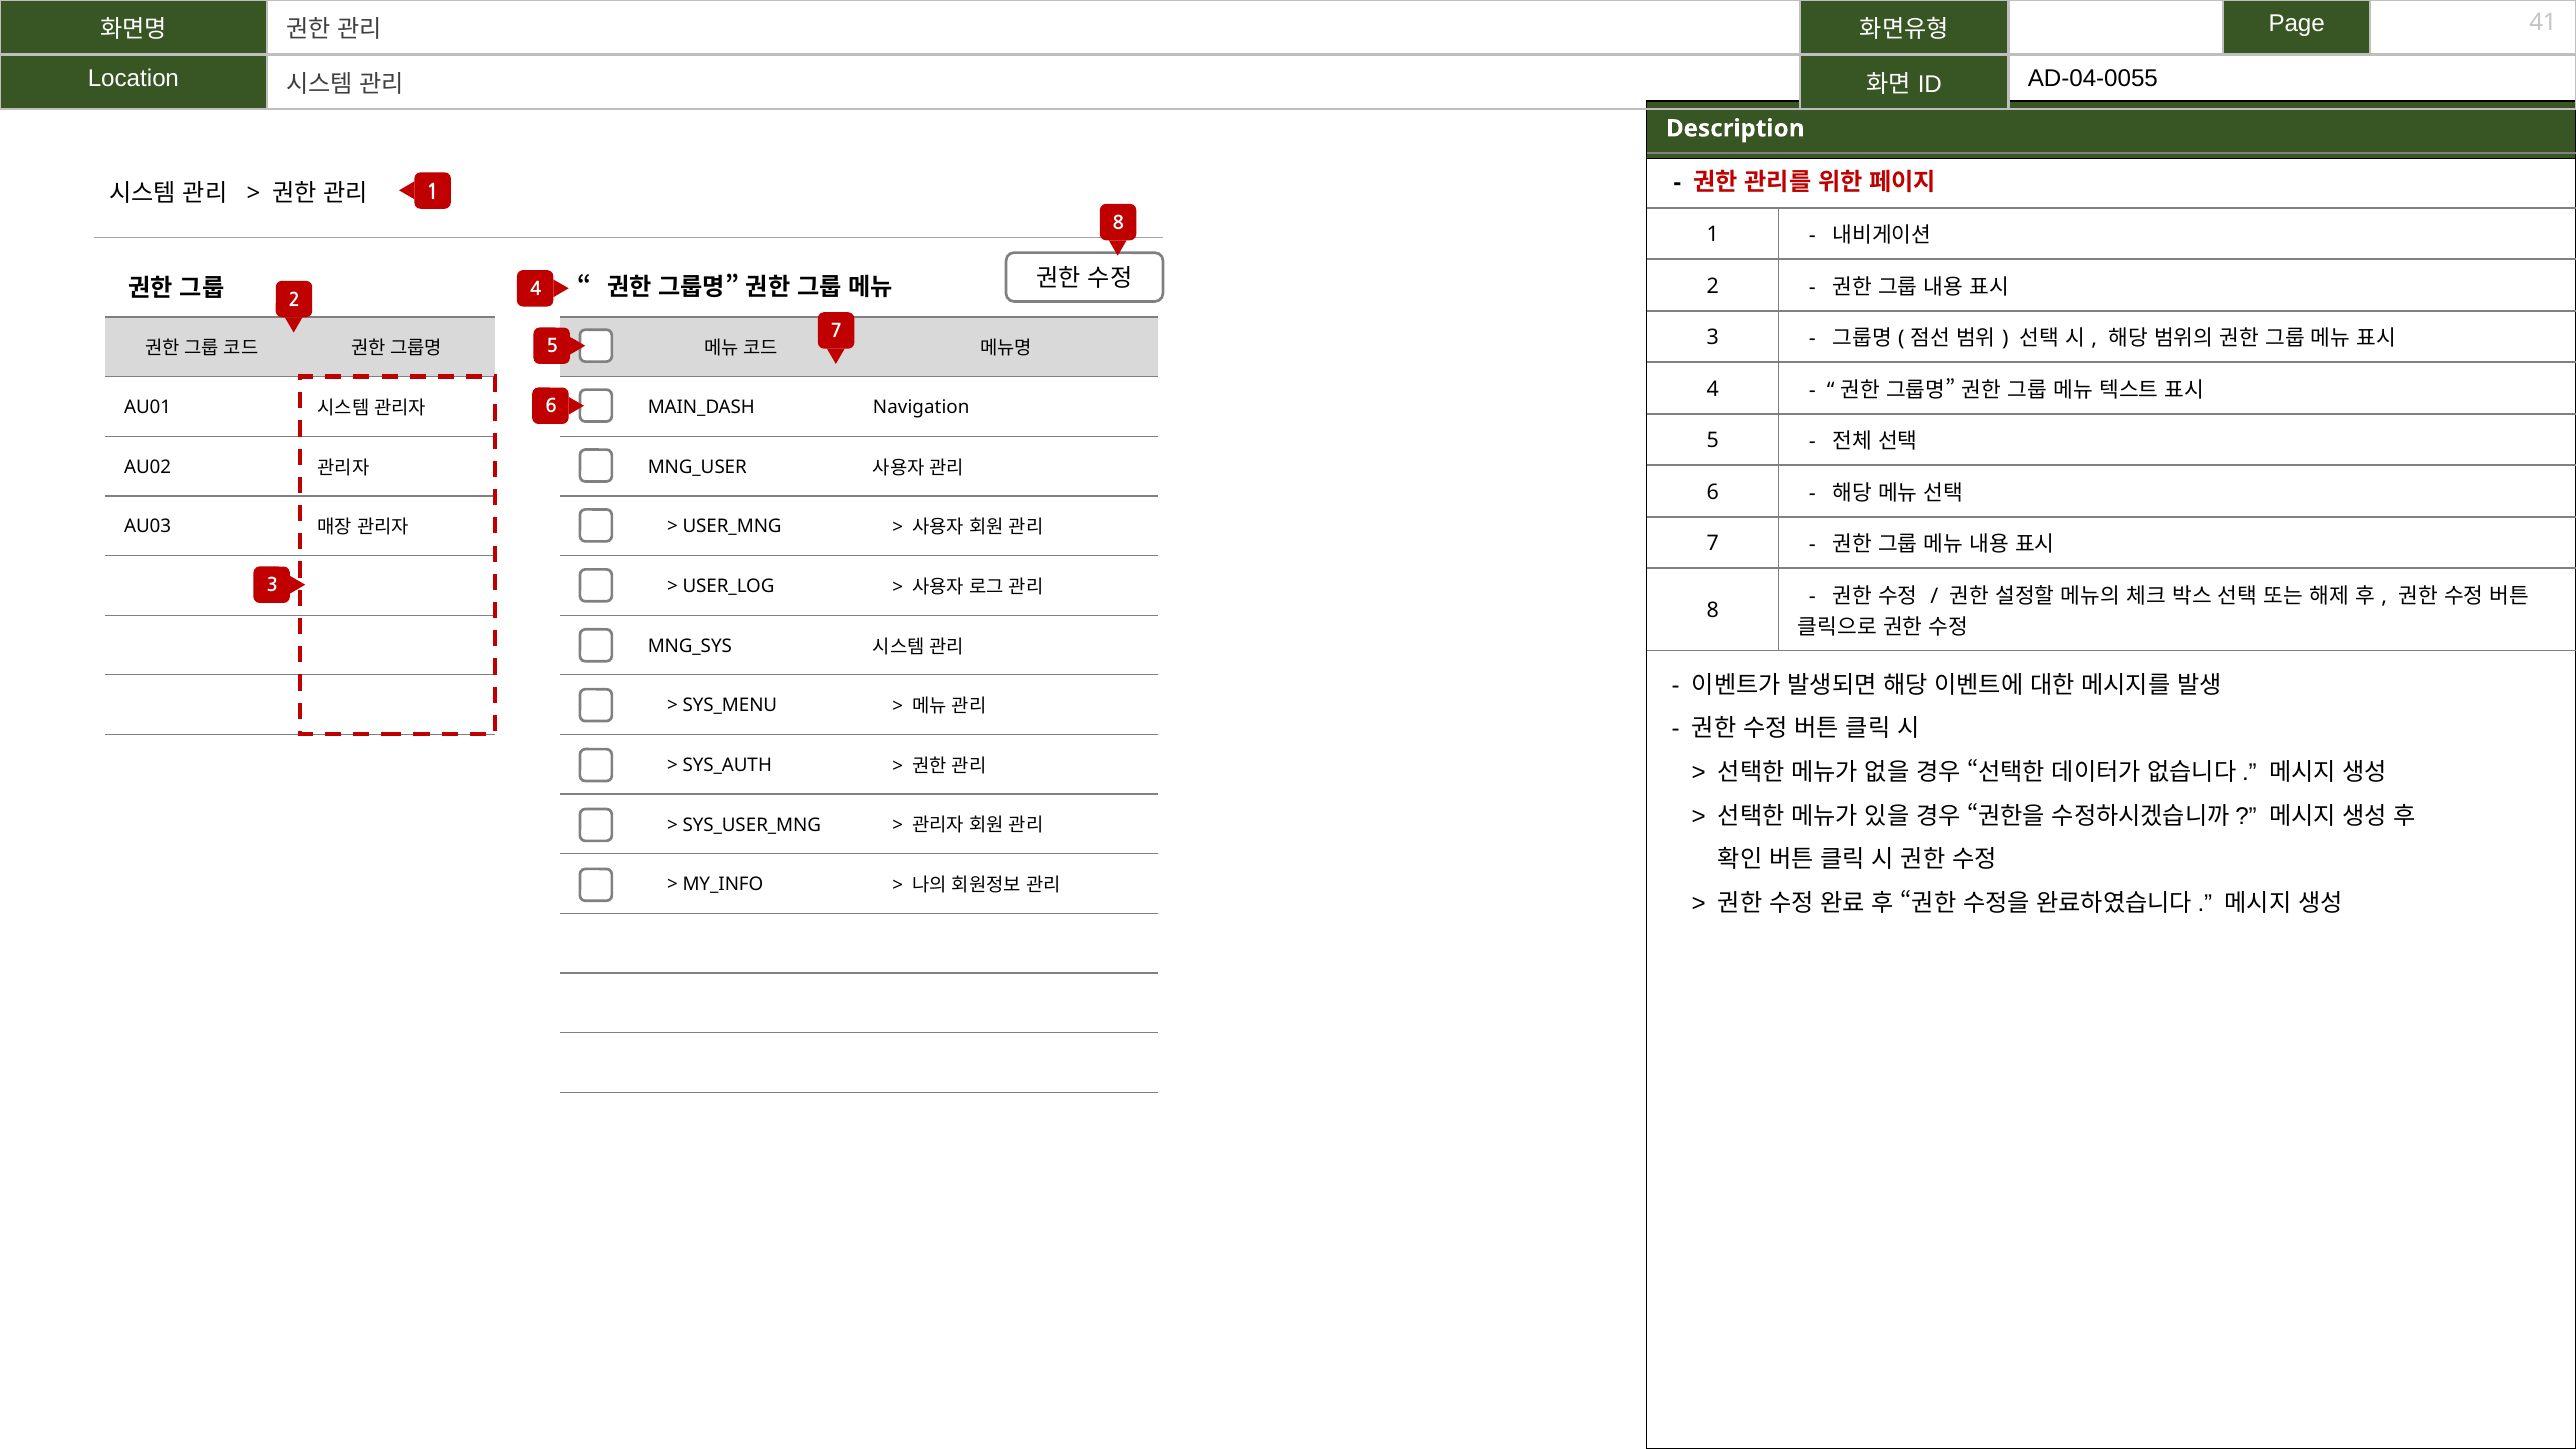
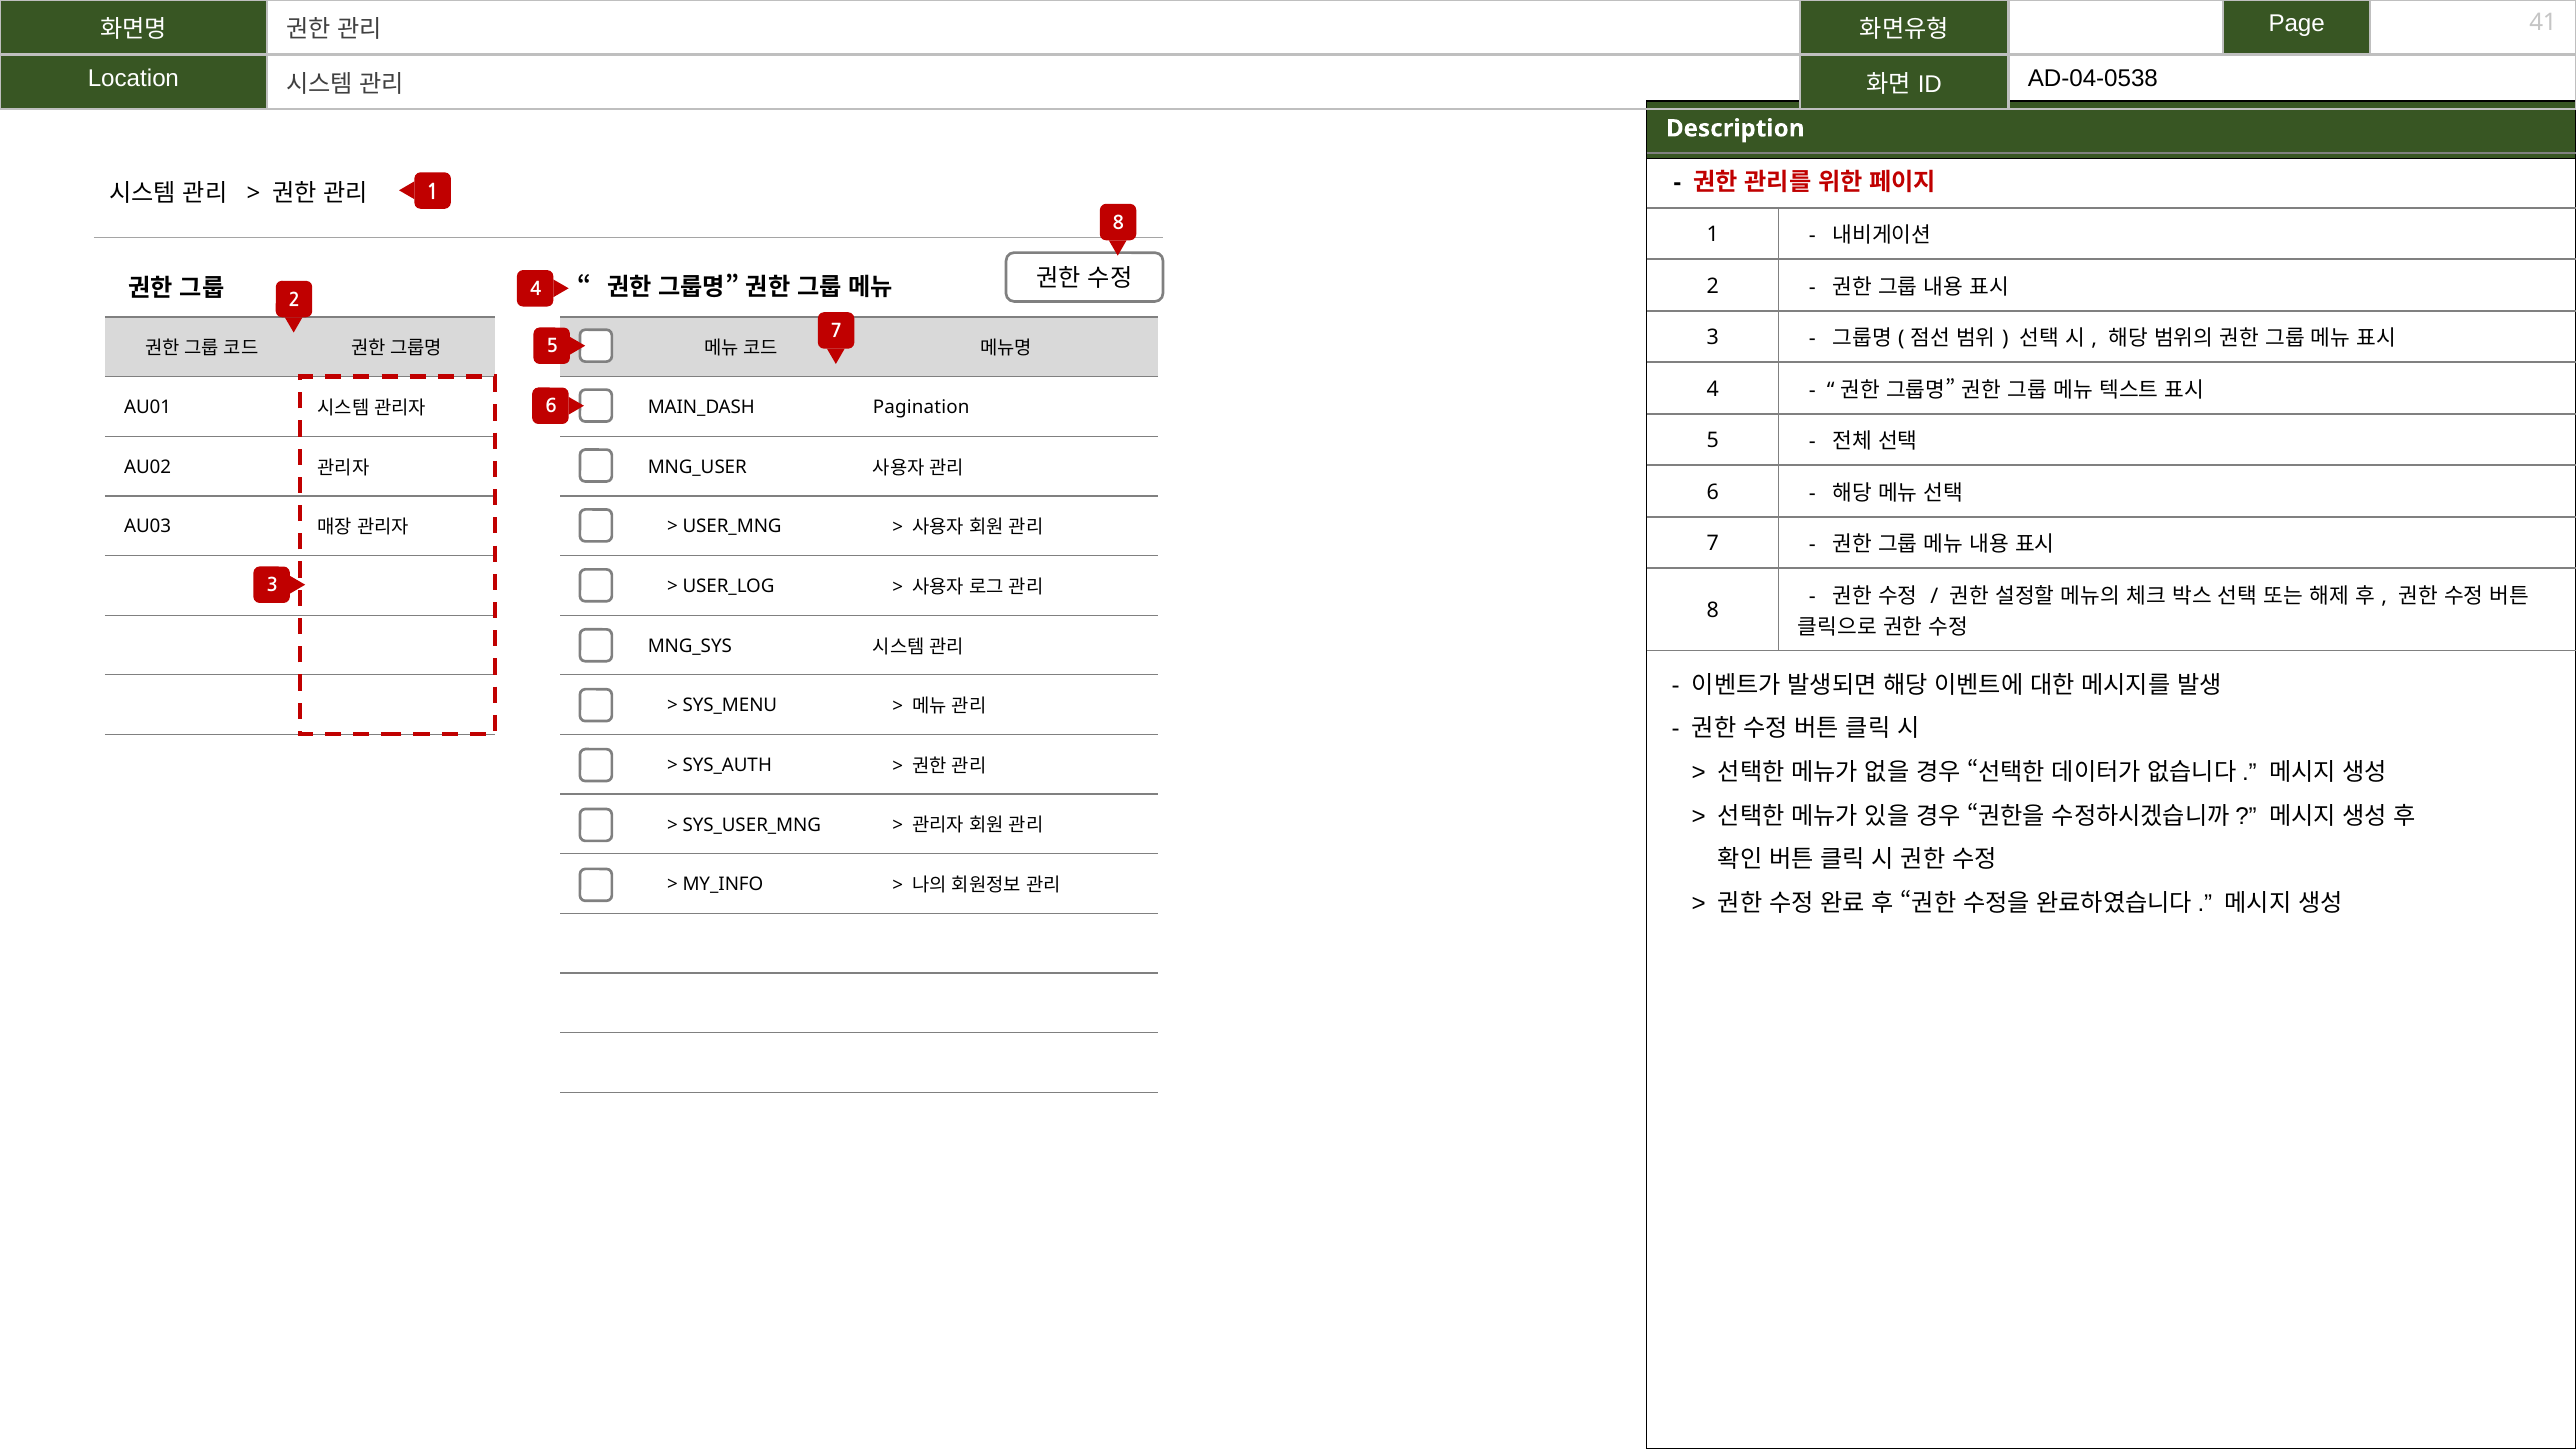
AD-04-0055: AD-04-0055 -> AD-04-0538 (2093, 78)
Navigation: Navigation -> Pagination (921, 408)
